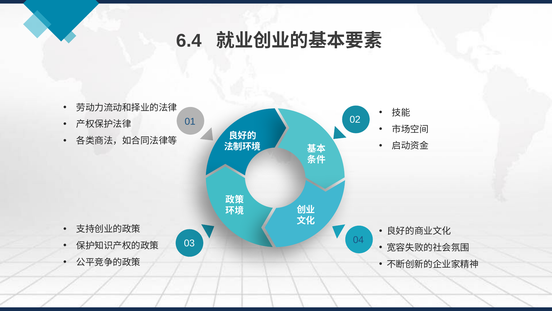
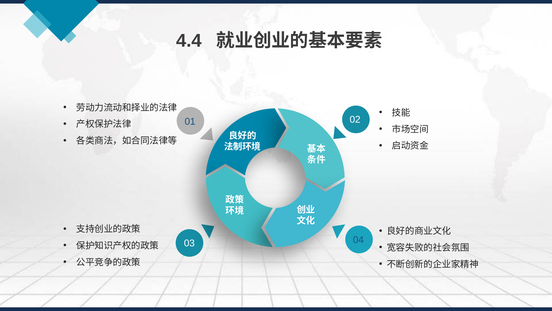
6.4: 6.4 -> 4.4 (189, 41)
